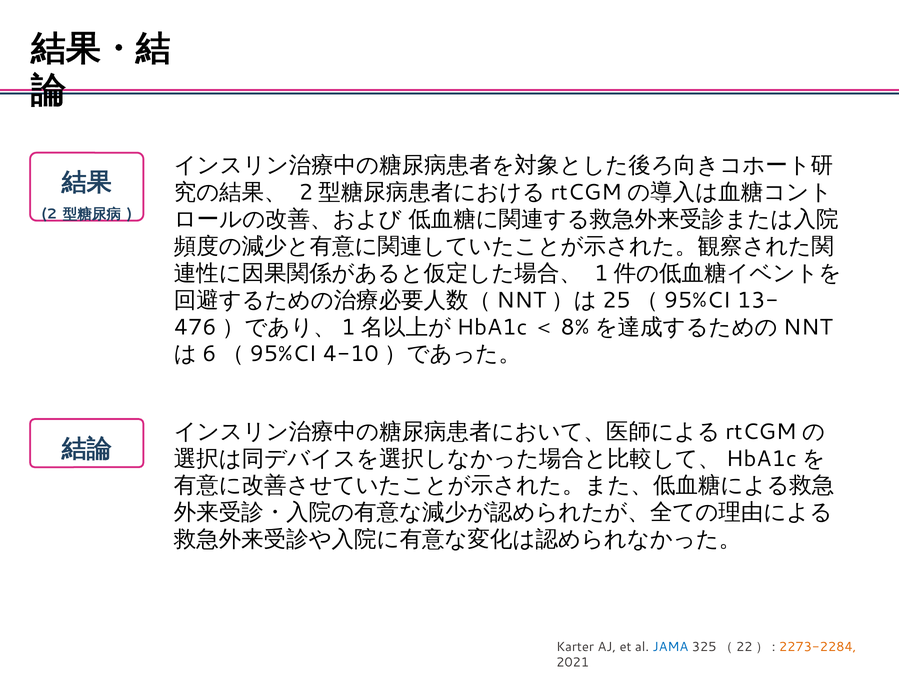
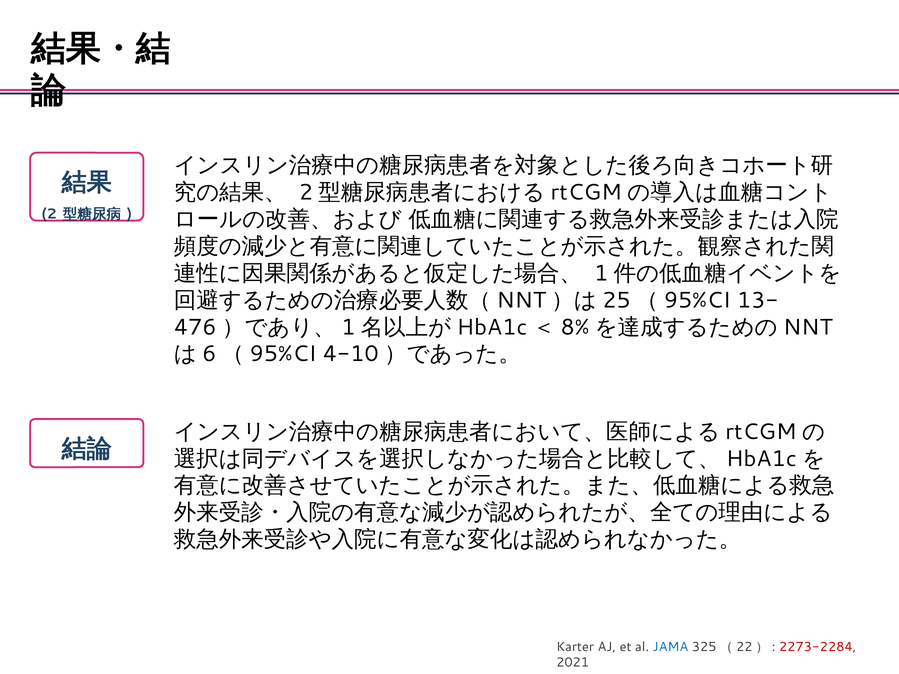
2273-2284 colour: orange -> red (818, 647)
